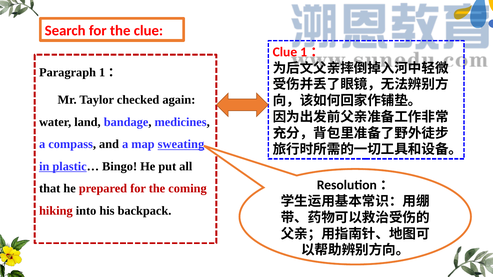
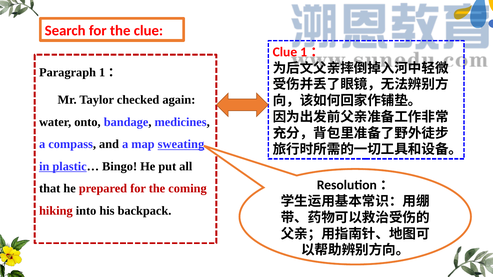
land: land -> onto (87, 122)
